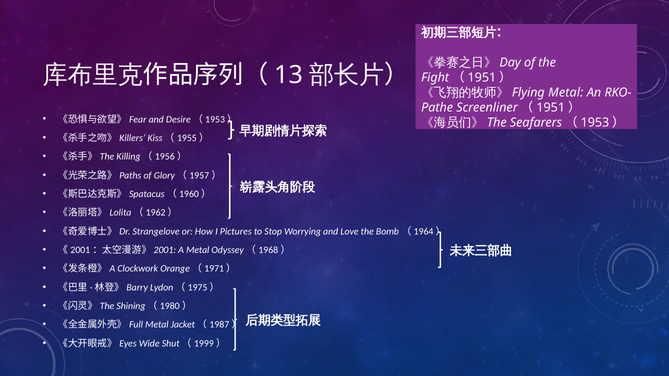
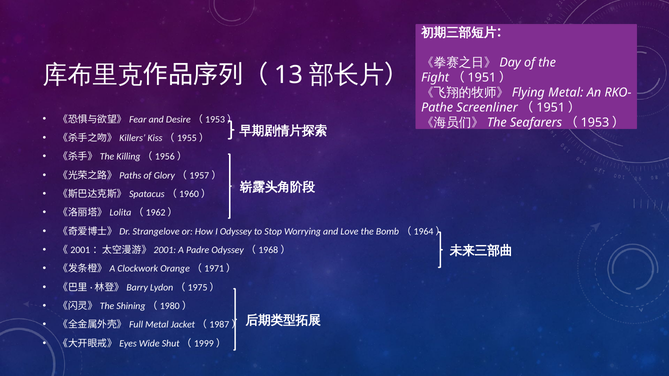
I Pictures: Pictures -> Odyssey (236, 232)
A Metal: Metal -> Padre (198, 250)
